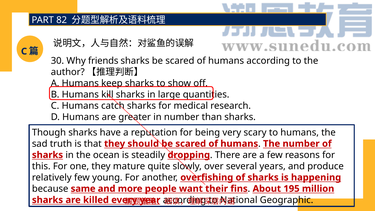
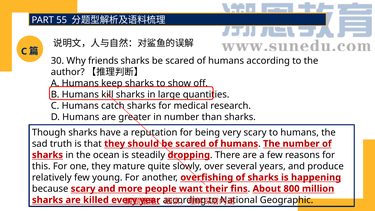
82: 82 -> 55 (62, 20)
because same: same -> scary (83, 189)
195: 195 -> 800 (292, 189)
